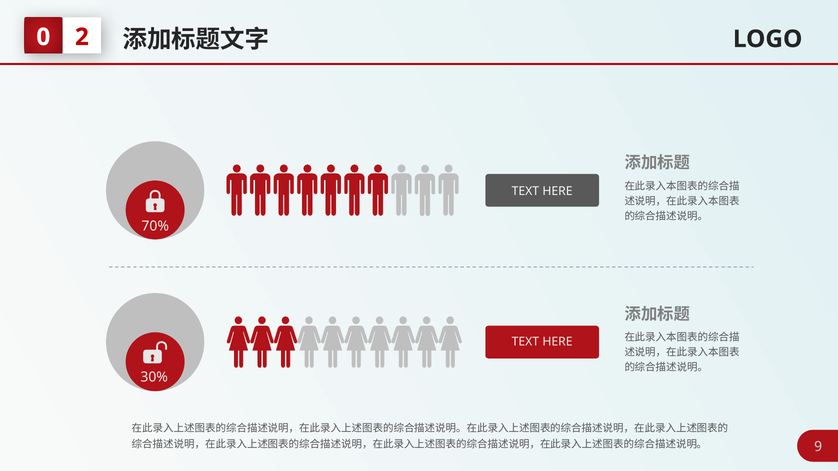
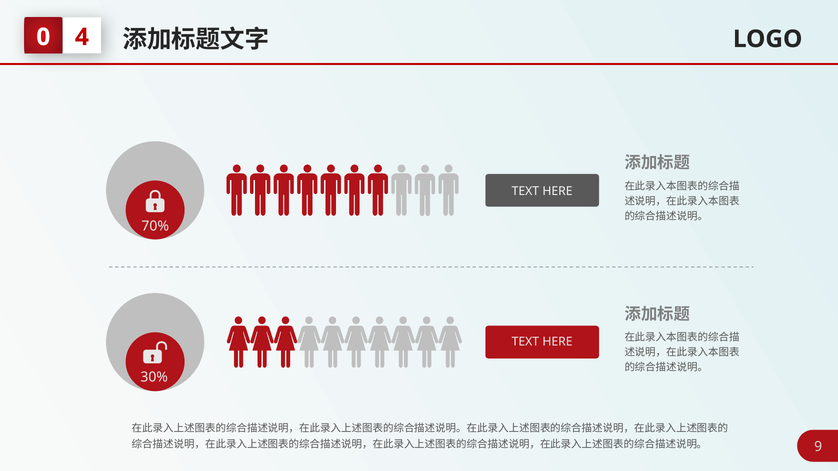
2: 2 -> 4 (82, 37)
